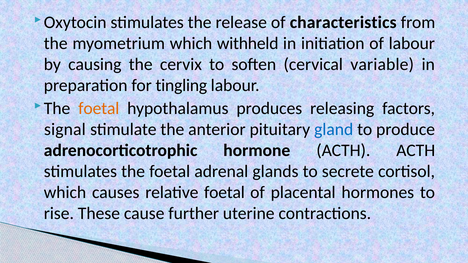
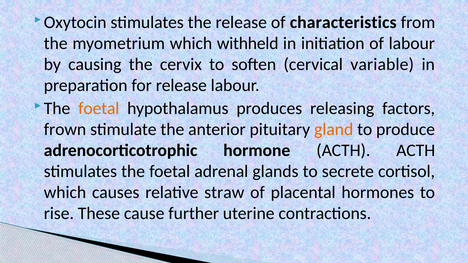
for tingling: tingling -> release (181, 85)
signal: signal -> frown (65, 130)
gland colour: blue -> orange (334, 130)
relative foetal: foetal -> straw (224, 193)
